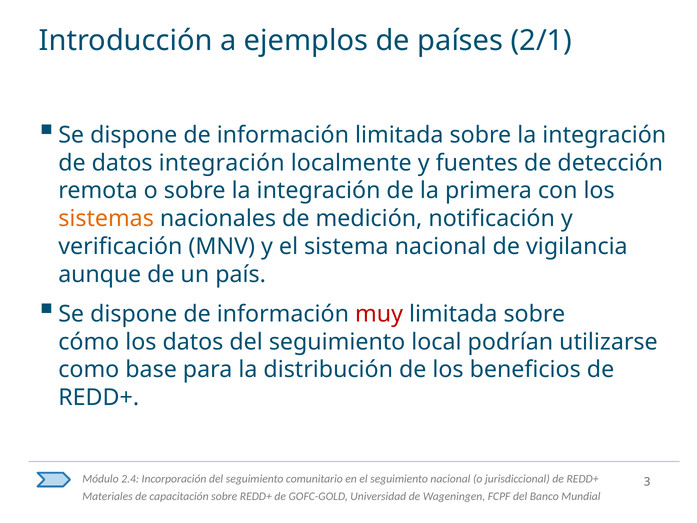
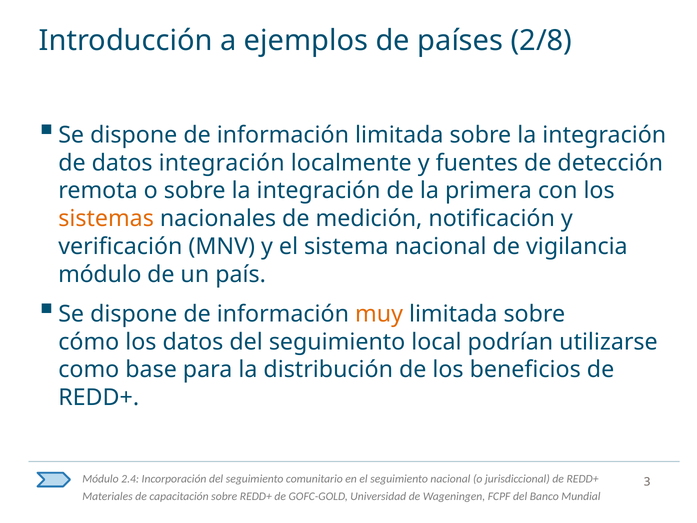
2/1: 2/1 -> 2/8 (541, 41)
aunque: aunque -> módulo (100, 274)
muy colour: red -> orange (379, 314)
